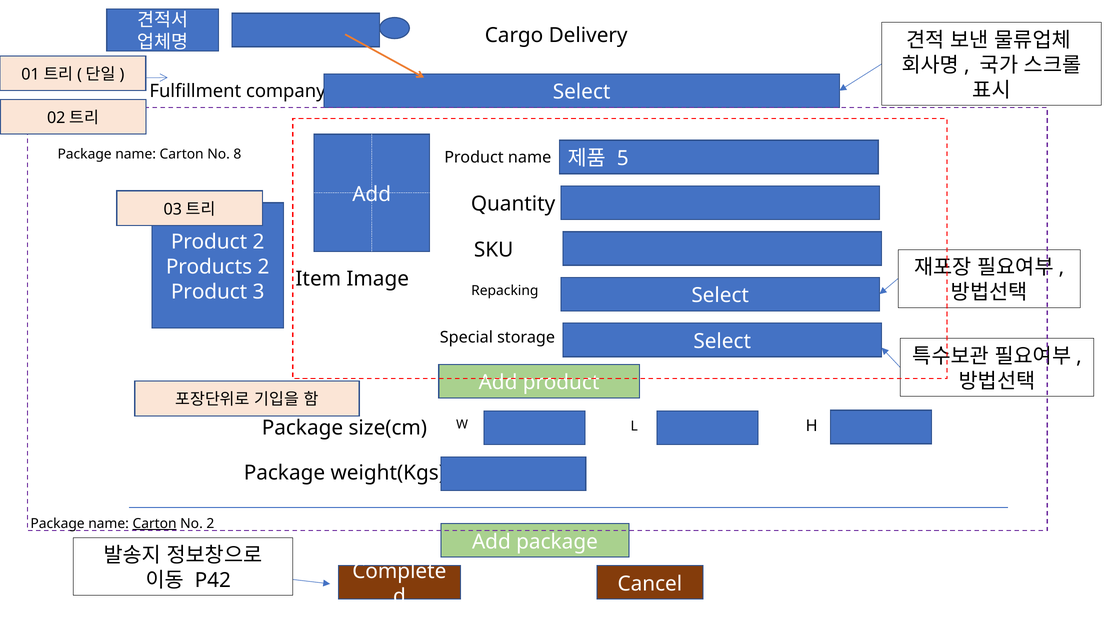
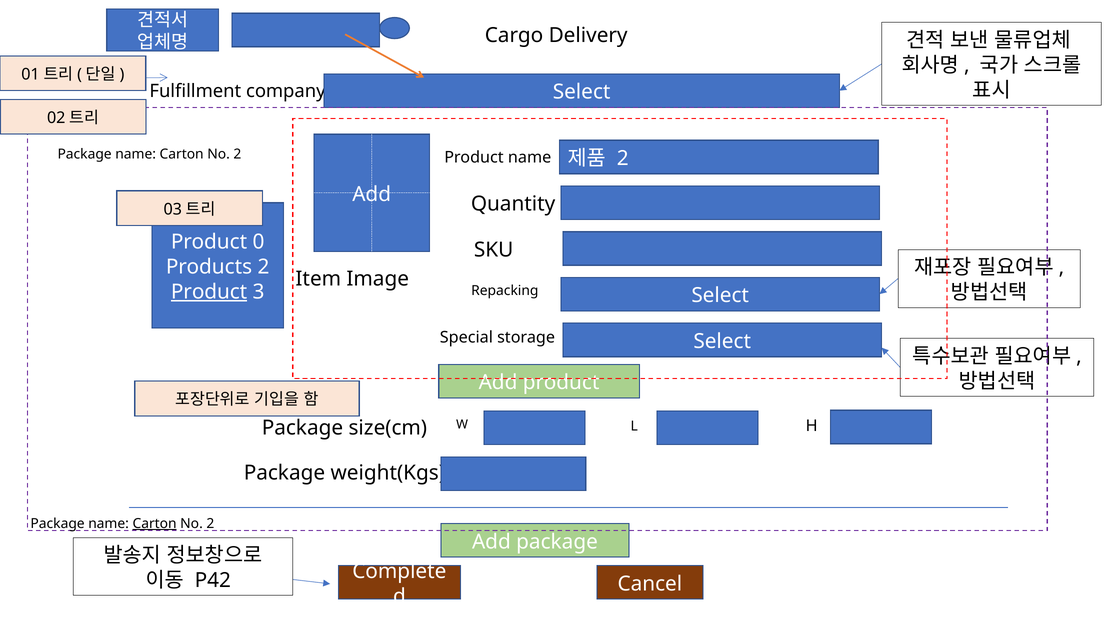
8: 8 -> 2 (237, 154)
5: 5 -> 2 (623, 158)
Product 2: 2 -> 0 (259, 242)
Product underline: none -> present (209, 292)
